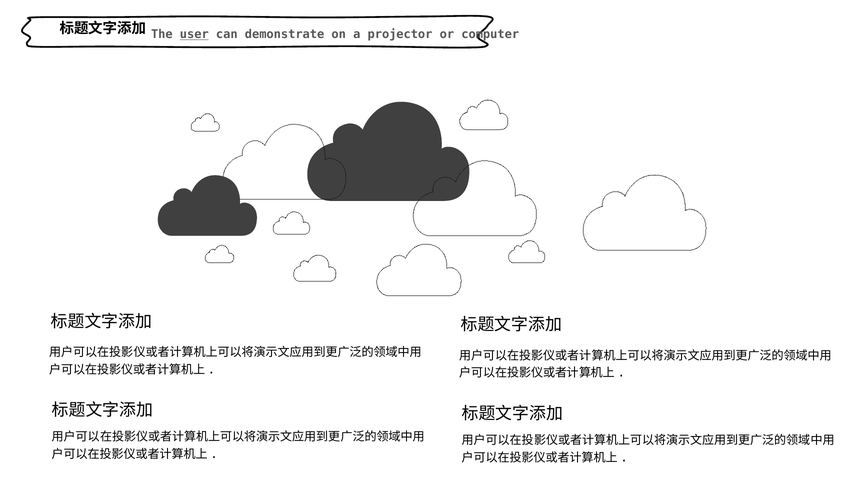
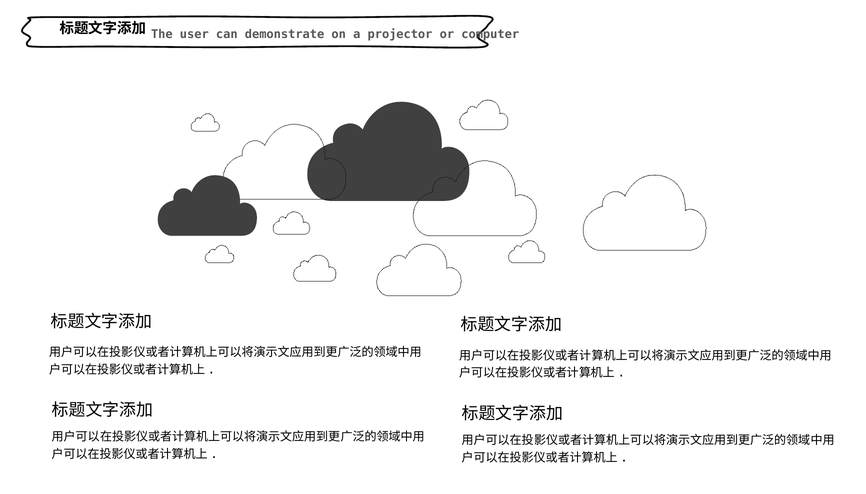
user underline: present -> none (194, 34)
